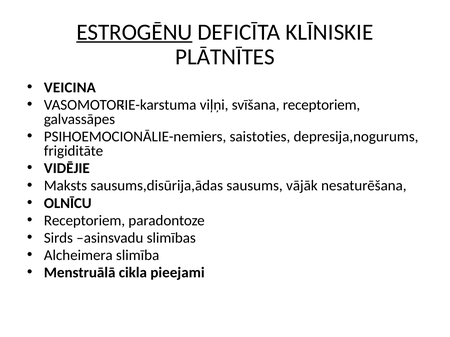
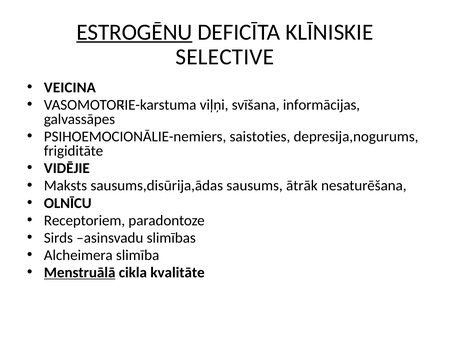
PLĀTNĪTES: PLĀTNĪTES -> SELECTIVE (225, 57)
svīšana receptoriem: receptoriem -> informācijas (321, 105)
vājāk: vājāk -> ātrāk (302, 186)
Menstruālā underline: none -> present (80, 273)
pieejami: pieejami -> kvalitāte (178, 273)
